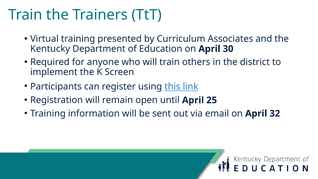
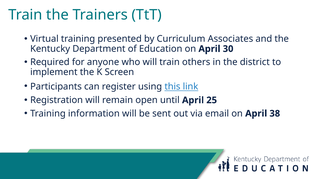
32: 32 -> 38 (275, 113)
